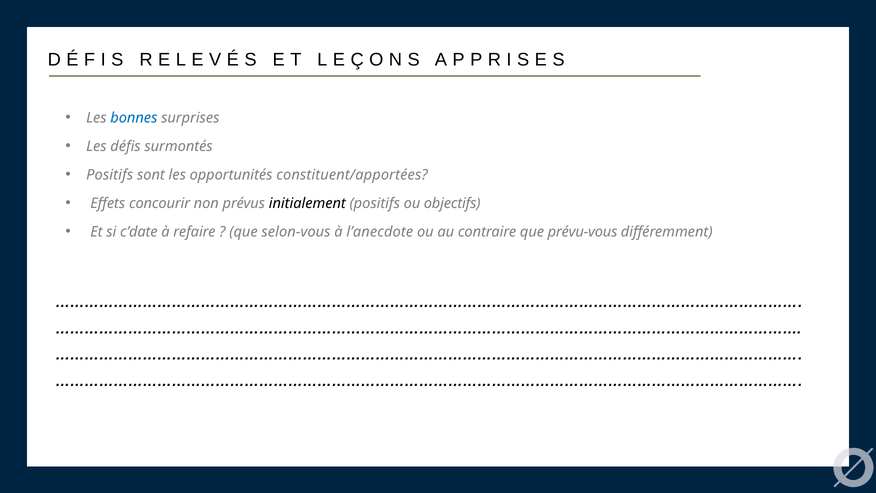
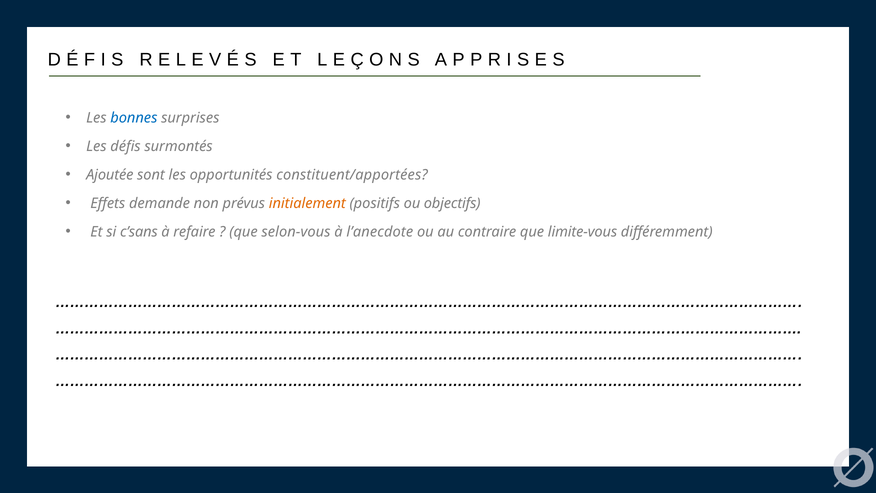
Positifs: Positifs -> Ajoutée (110, 175)
concourir: concourir -> demande (159, 203)
initialement colour: black -> orange (307, 203)
c’date: c’date -> c’sans (139, 232)
prévu-vous: prévu-vous -> limite-vous (583, 232)
